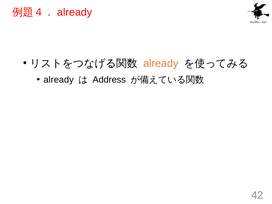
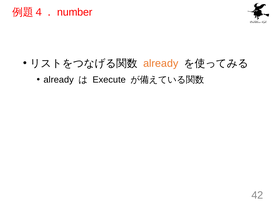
already: already -> number (75, 12)
Address: Address -> Execute (109, 80)
